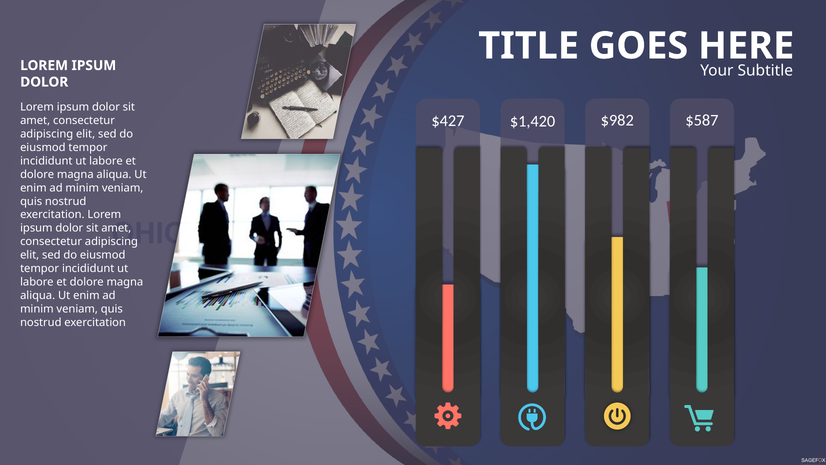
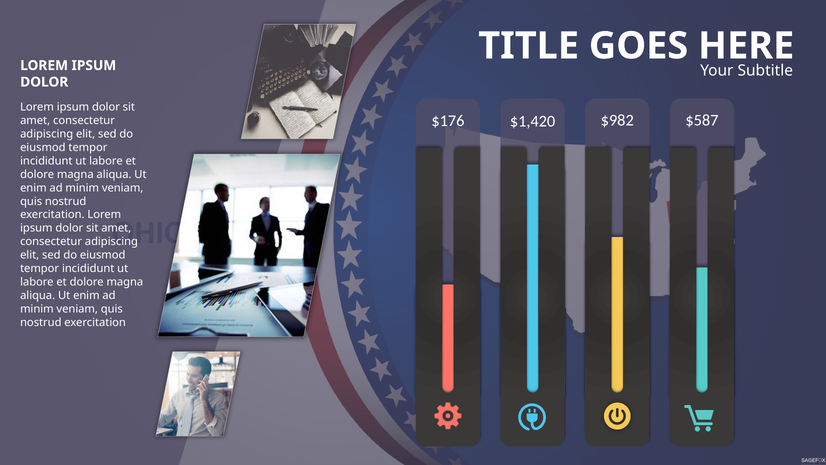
$427: $427 -> $176 (448, 121)
